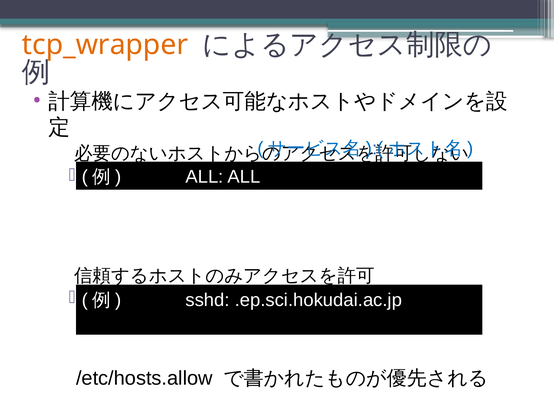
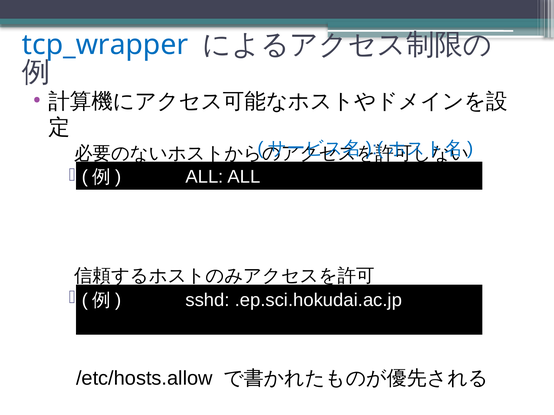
tcp_wrapper colour: orange -> blue (105, 45)
